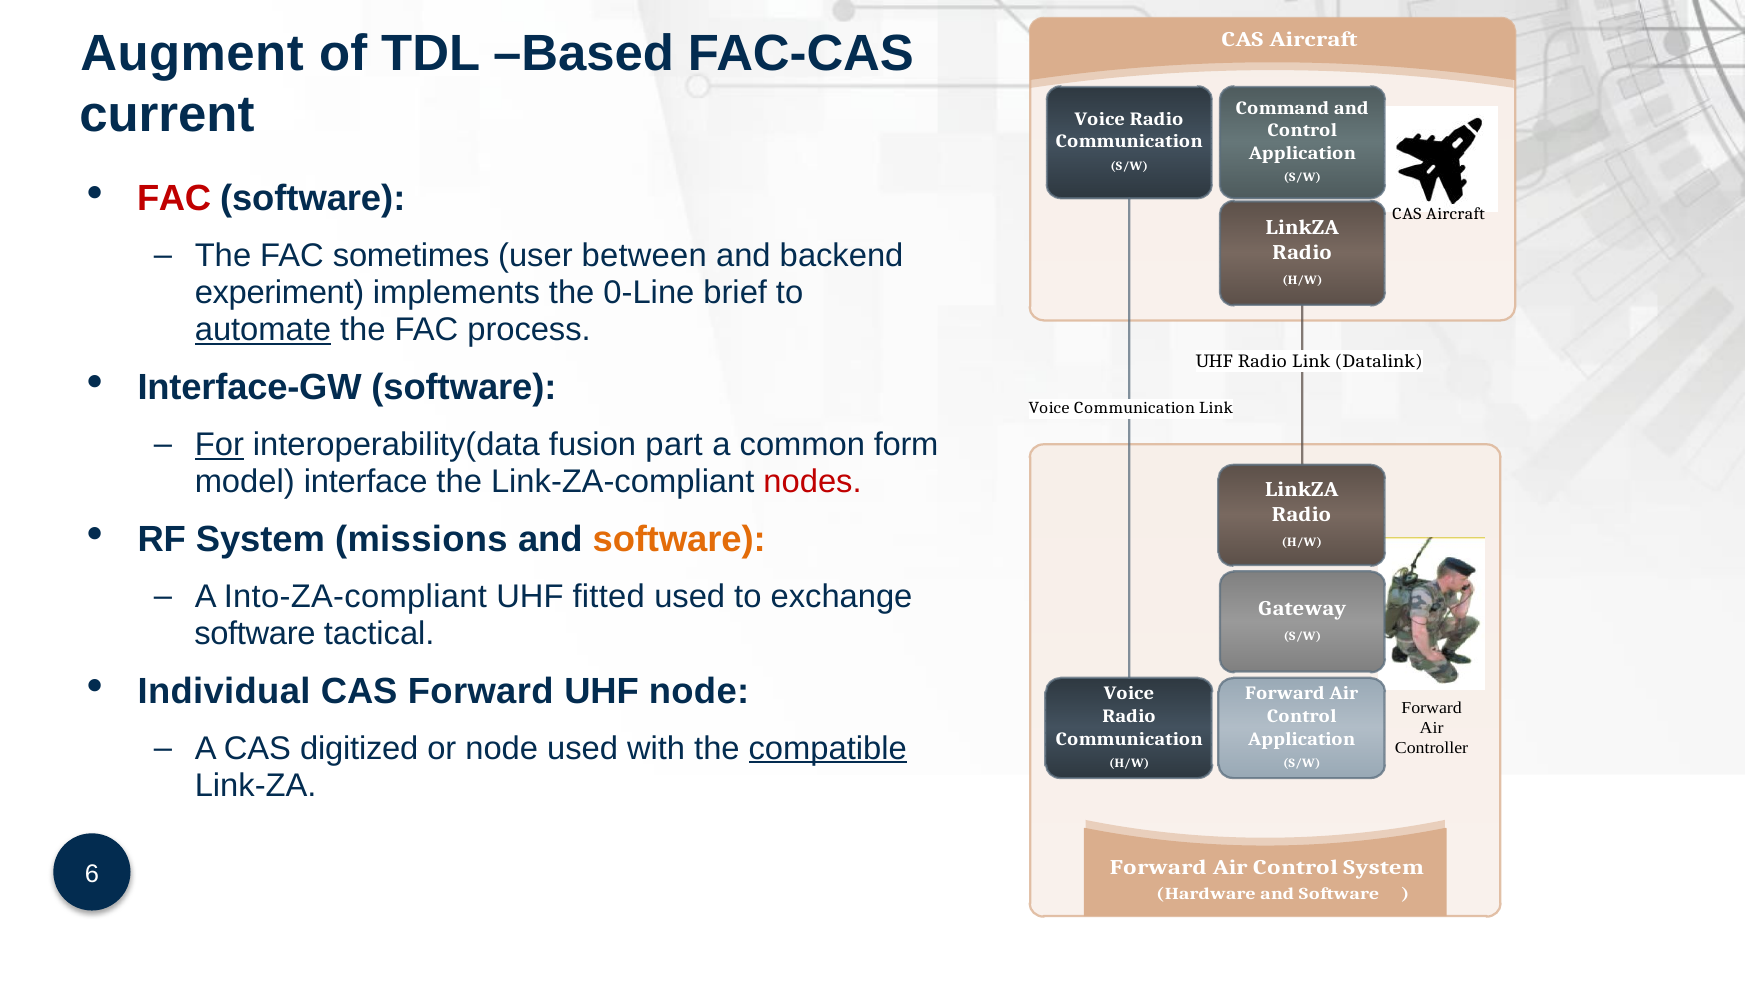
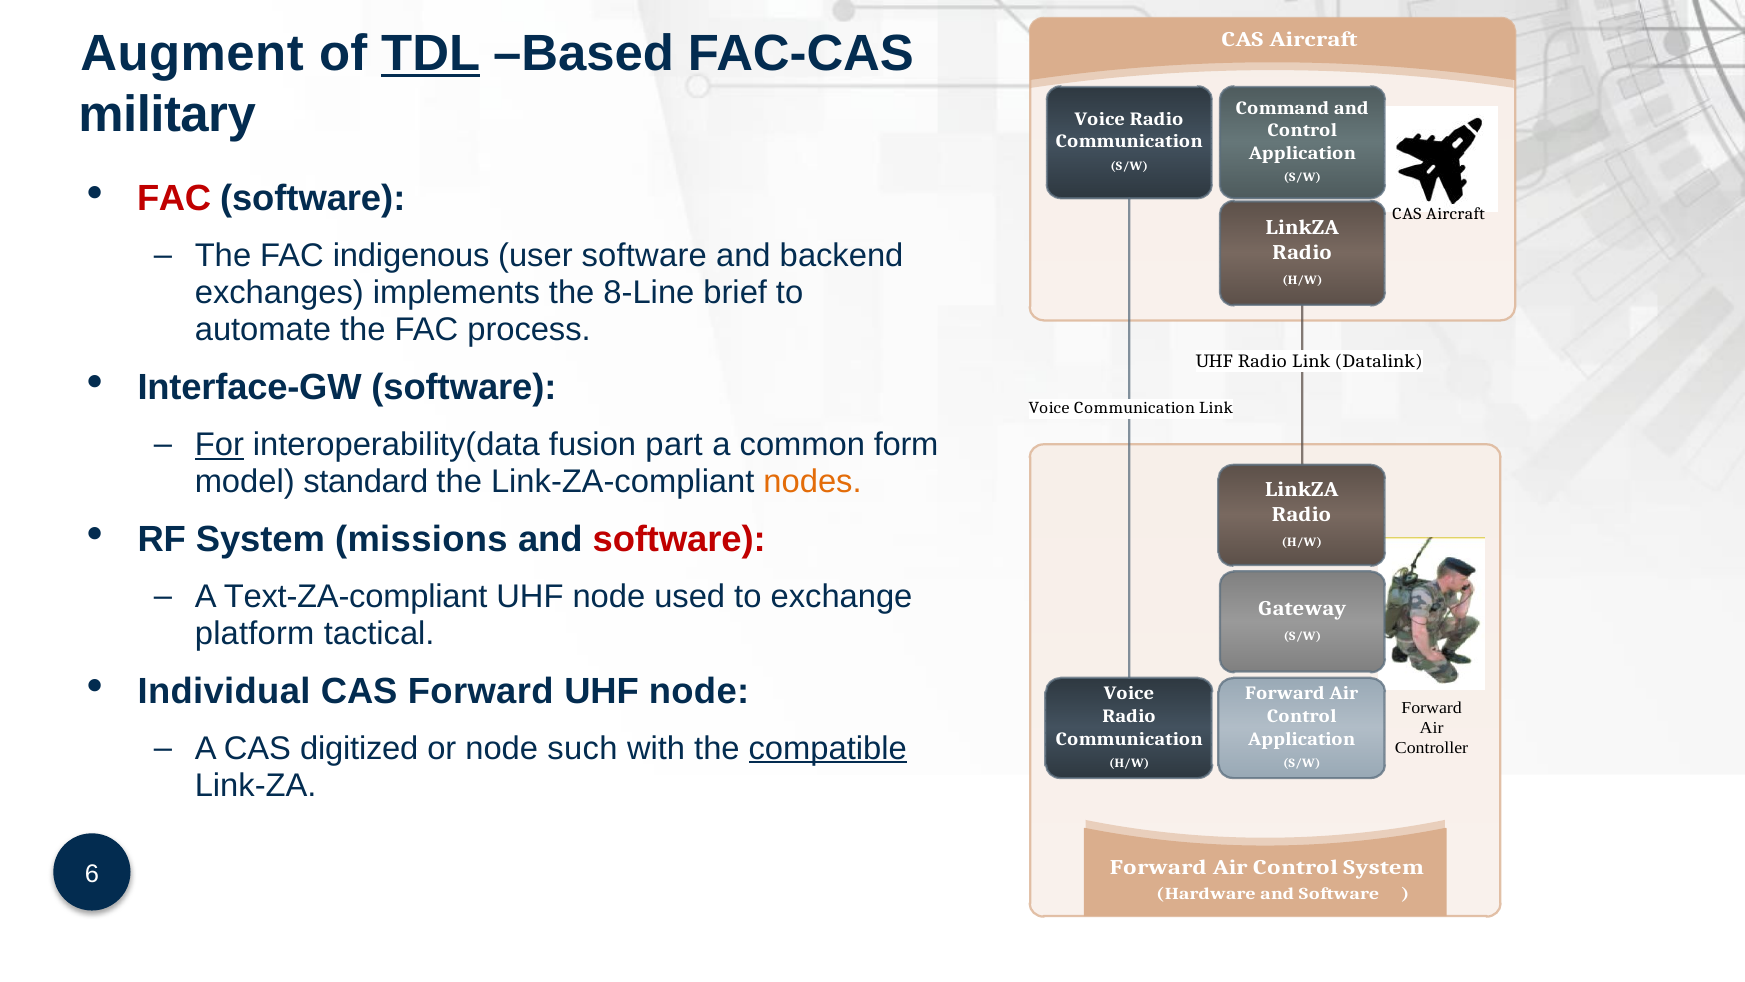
TDL underline: none -> present (431, 54)
current: current -> military (167, 115)
sometimes: sometimes -> indigenous (411, 255)
user between: between -> software (644, 255)
experiment: experiment -> exchanges (279, 293)
0-Line: 0-Line -> 8-Line (649, 293)
automate underline: present -> none (263, 330)
interface: interface -> standard (366, 482)
nodes colour: red -> orange (813, 482)
software colour: orange -> red (679, 539)
Into-ZA-compliant: Into-ZA-compliant -> Text-ZA-compliant (356, 596)
fitted: fitted -> node (609, 596)
software: software -> platform (255, 634)
node used: used -> such (582, 748)
